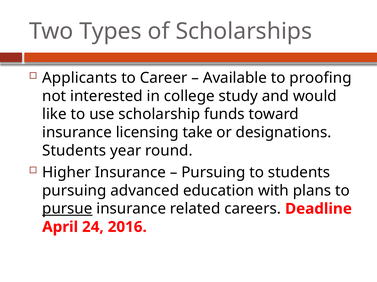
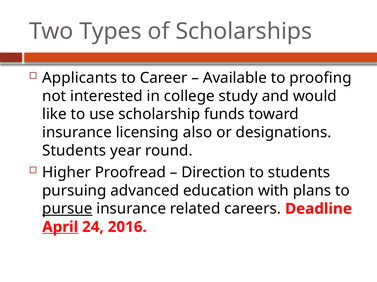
take: take -> also (198, 133)
Higher Insurance: Insurance -> Proofread (130, 173)
Pursuing: Pursuing -> Direction (213, 173)
April underline: none -> present (60, 228)
